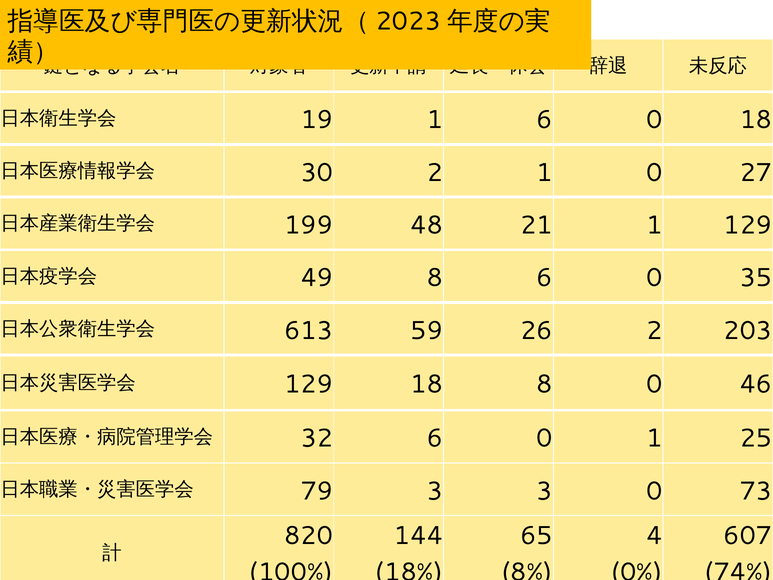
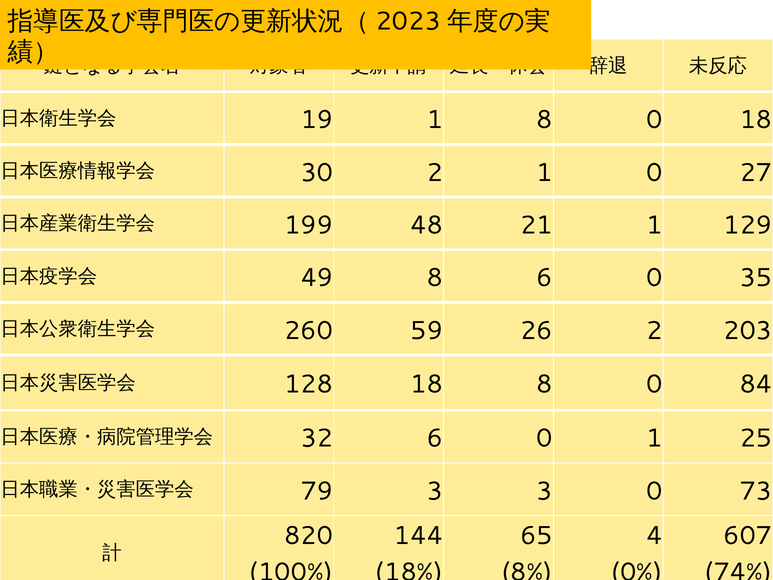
1 6: 6 -> 8 (545, 120)
613: 613 -> 260 (309, 330)
129: 129 -> 128 (309, 384)
46: 46 -> 84 (756, 384)
